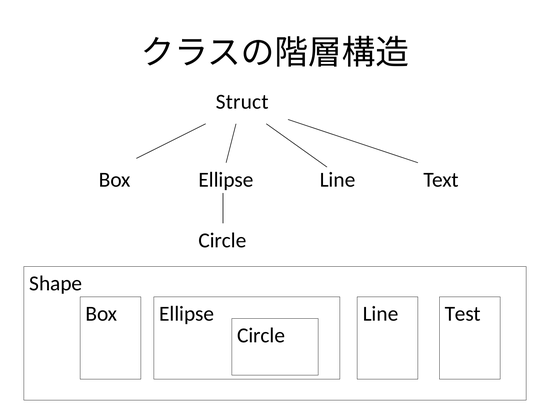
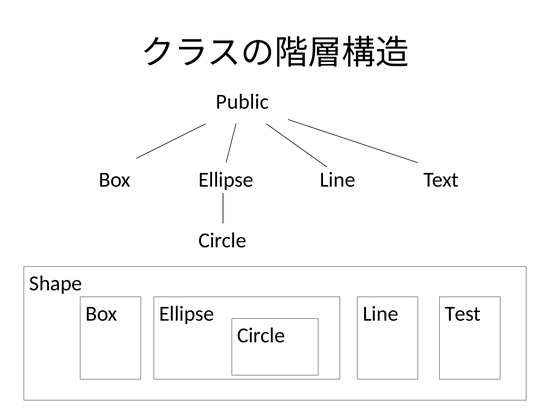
Struct: Struct -> Public (242, 102)
